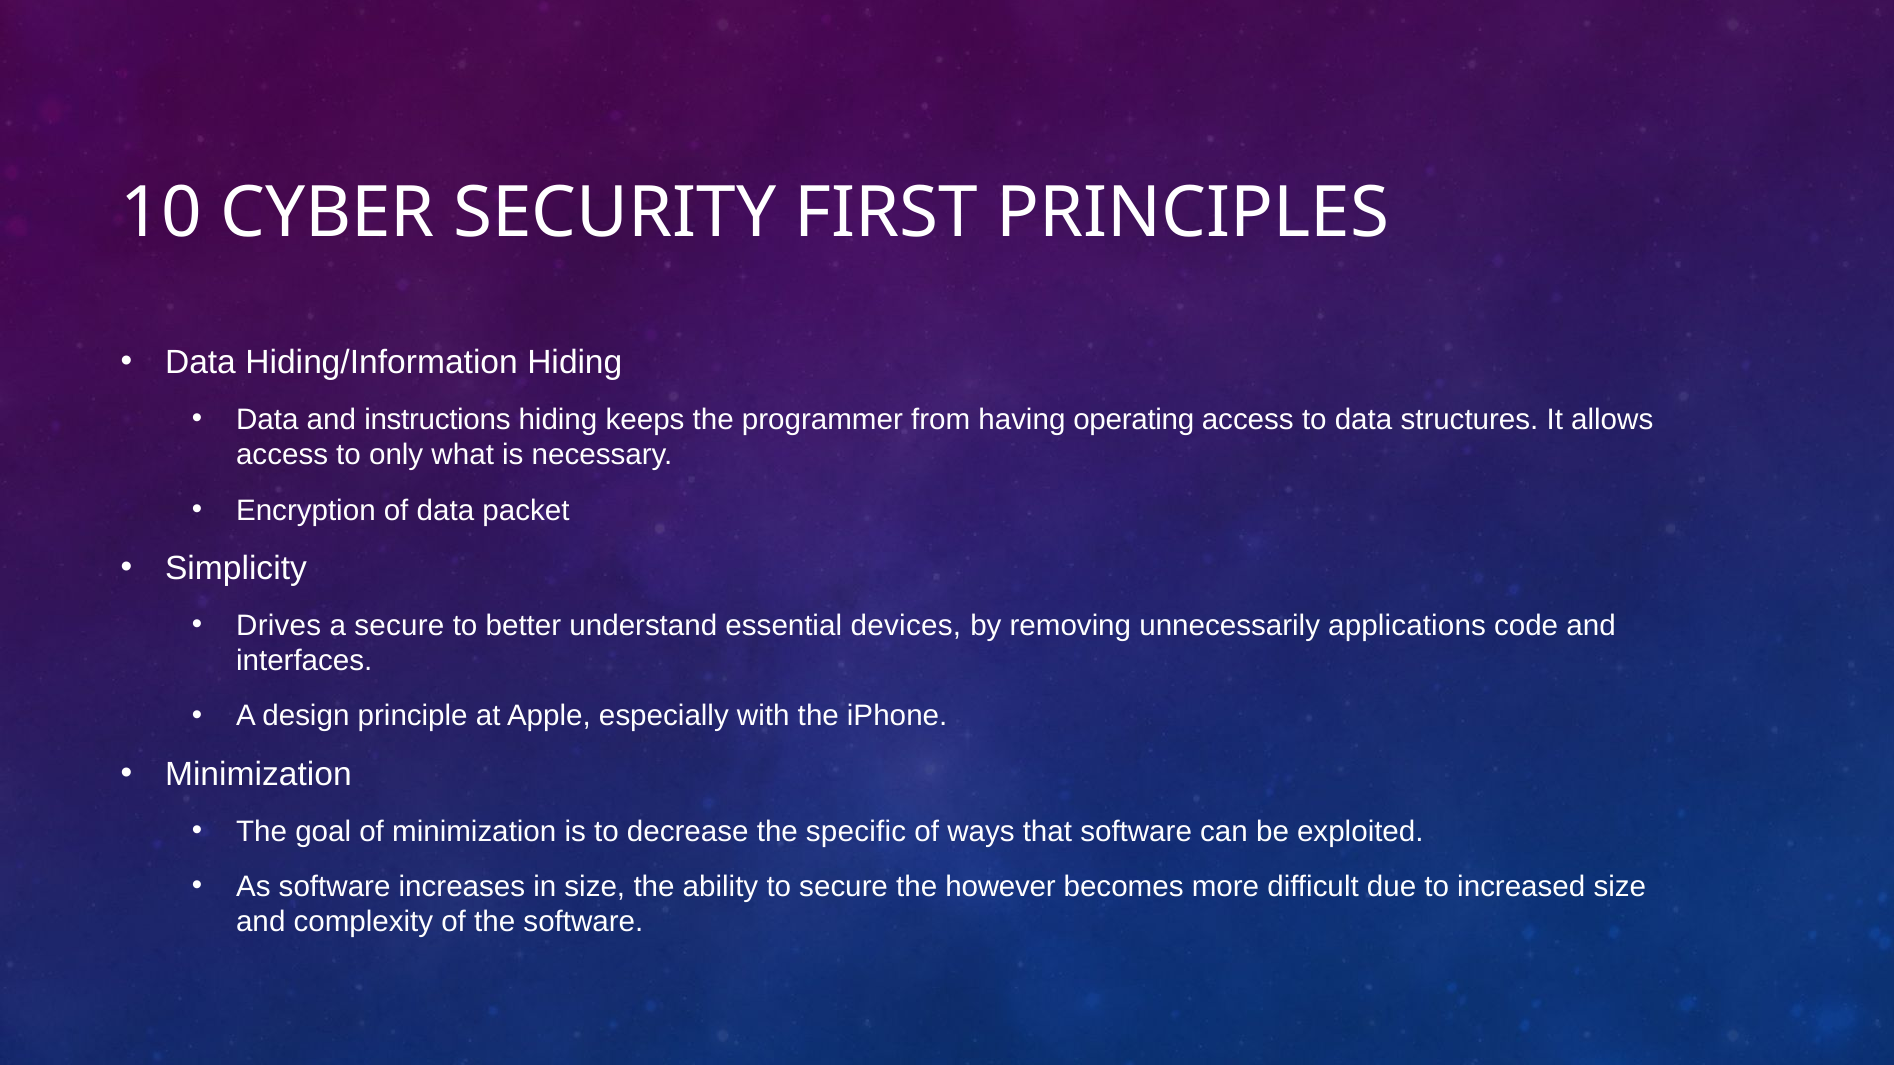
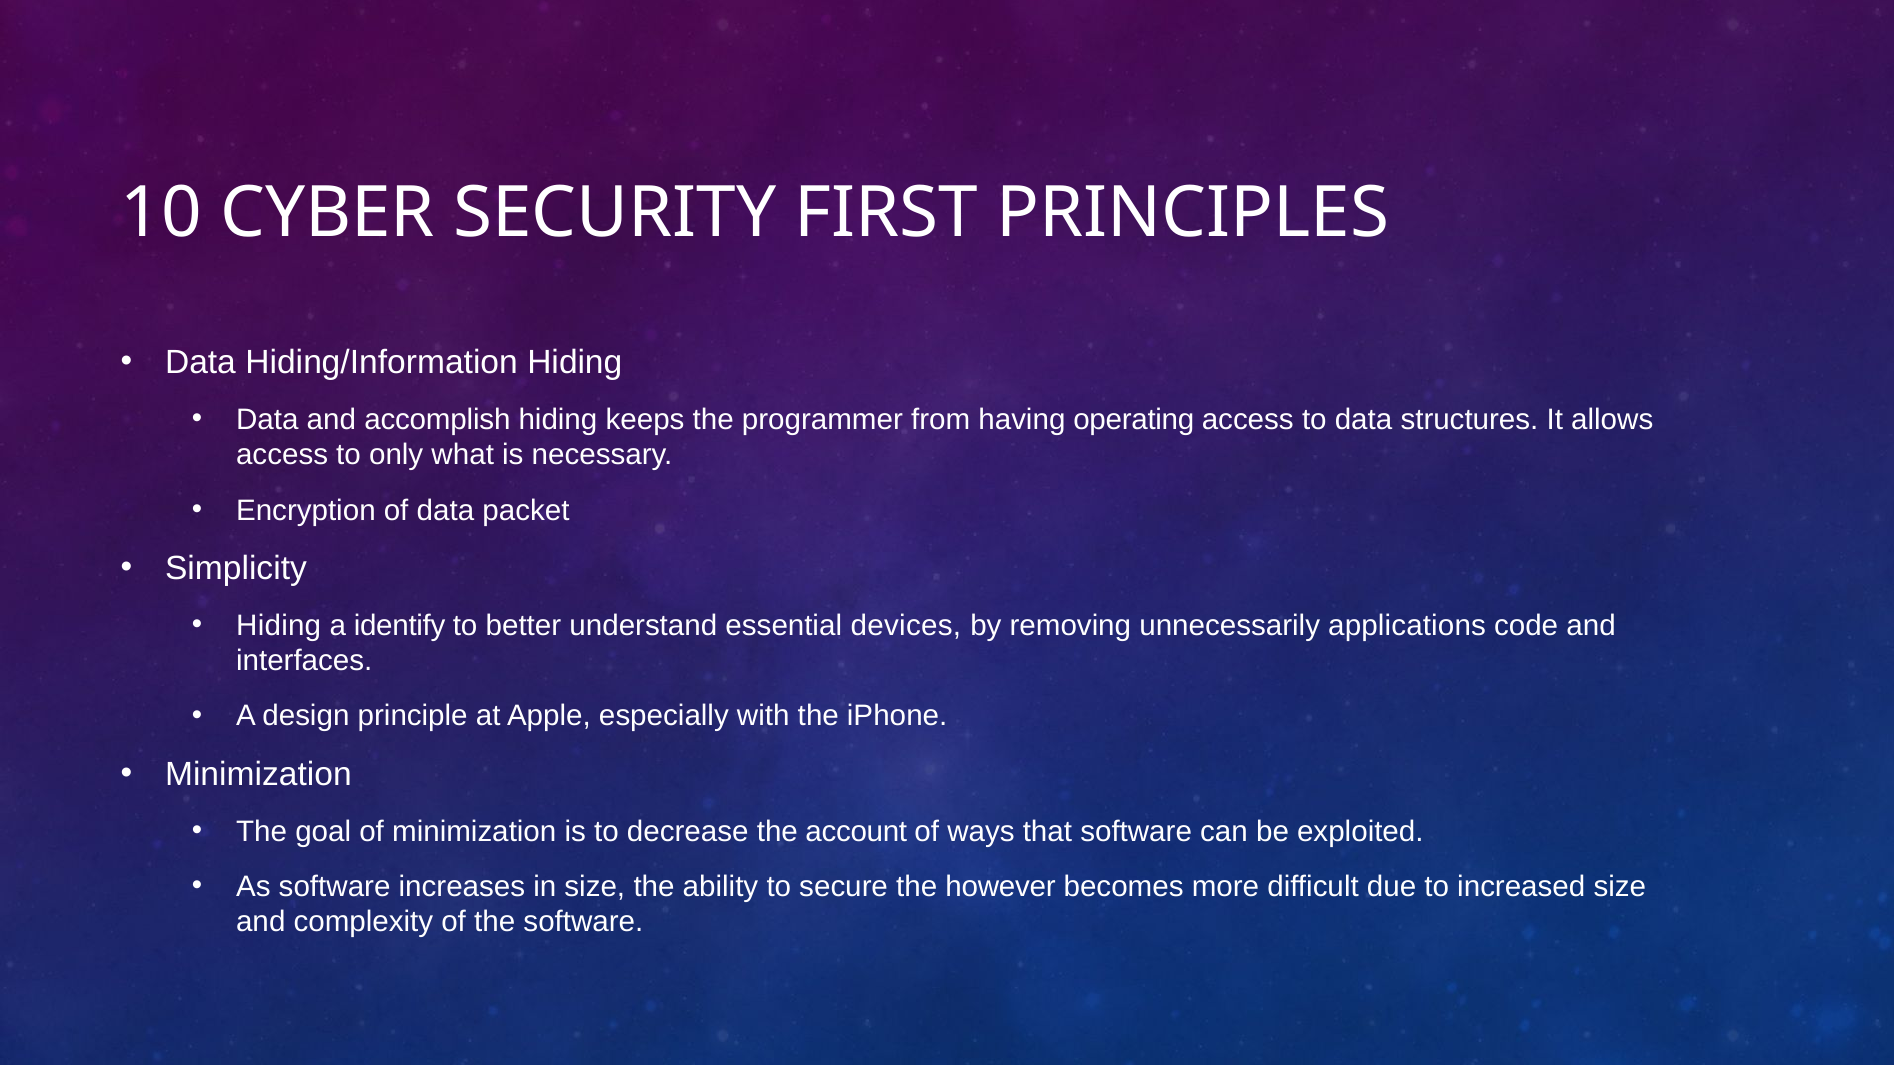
instructions: instructions -> accomplish (437, 420)
Drives: Drives -> Hiding (279, 626)
a secure: secure -> identify (400, 626)
specific: specific -> account (856, 832)
